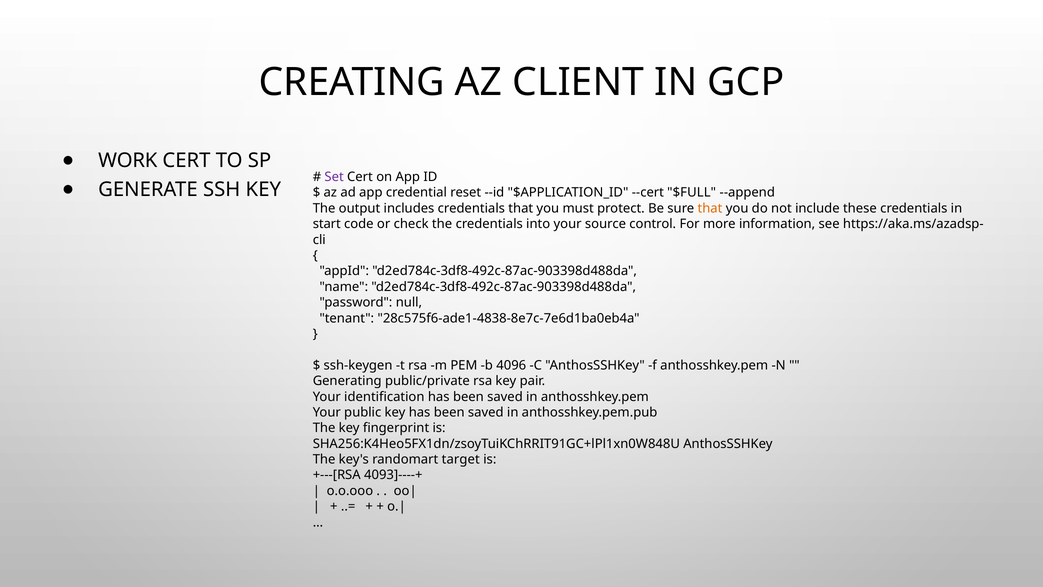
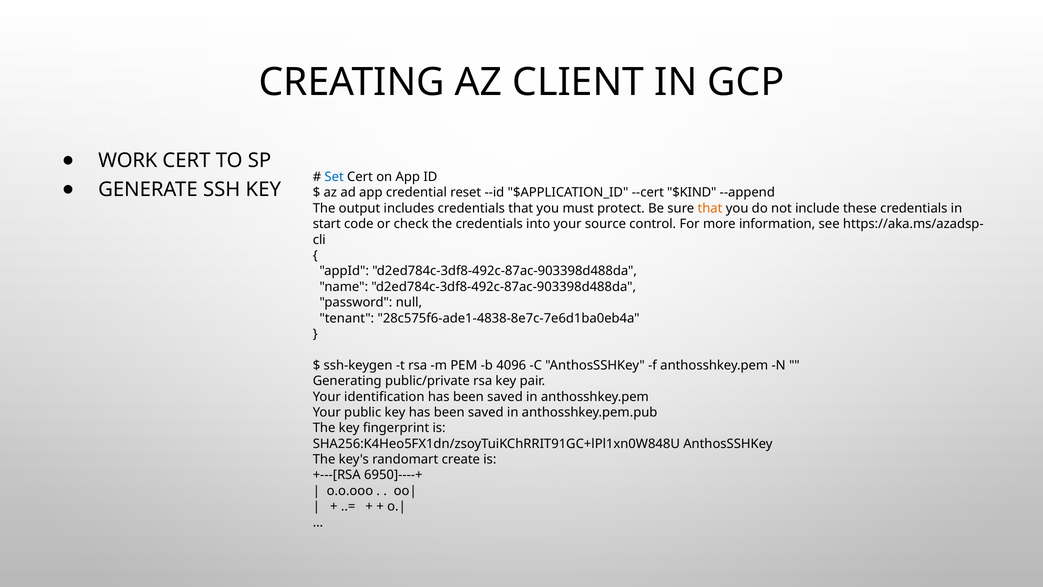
Set colour: purple -> blue (334, 177)
$FULL: $FULL -> $KIND (692, 193)
target: target -> create (461, 459)
4093]----+: 4093]----+ -> 6950]----+ (393, 475)
